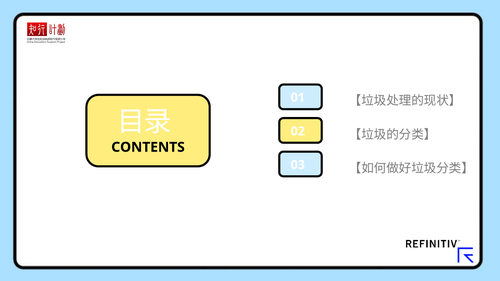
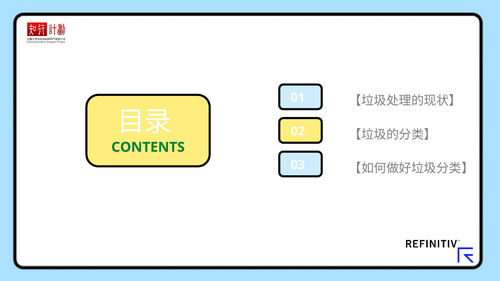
CONTENTS colour: black -> green (148, 147)
